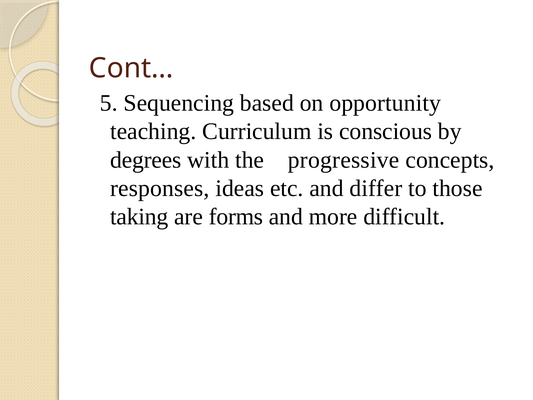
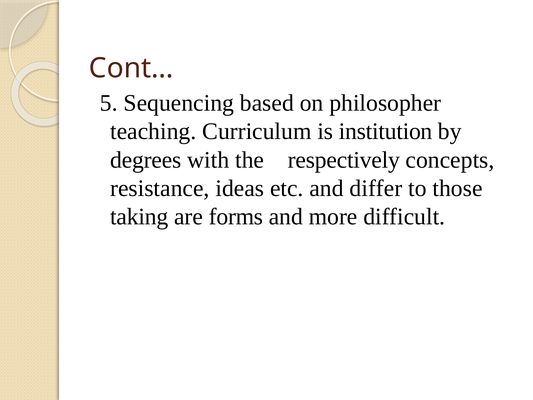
opportunity: opportunity -> philosopher (385, 103)
conscious: conscious -> institution (386, 131)
progressive: progressive -> respectively (344, 160)
responses: responses -> resistance (160, 188)
